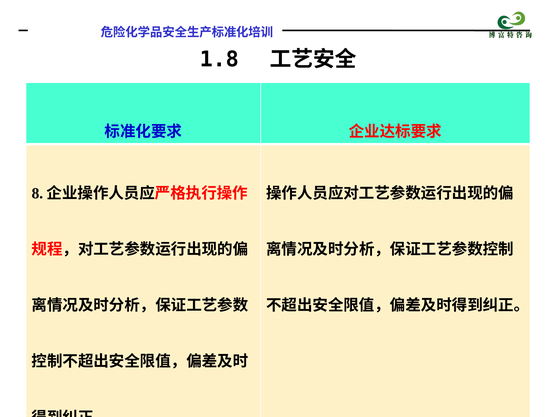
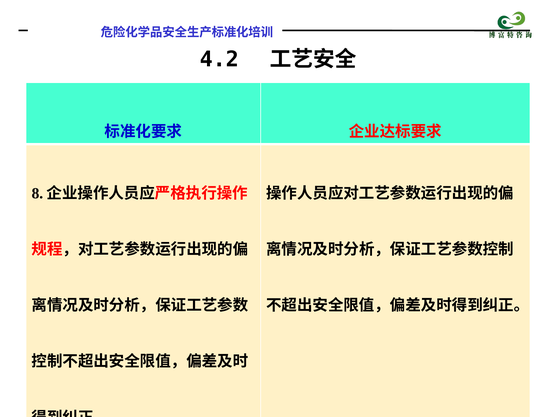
1.8: 1.8 -> 4.2 (219, 59)
